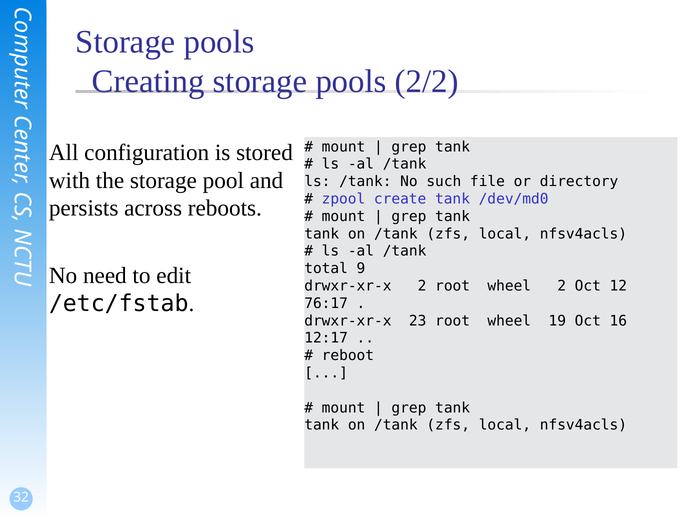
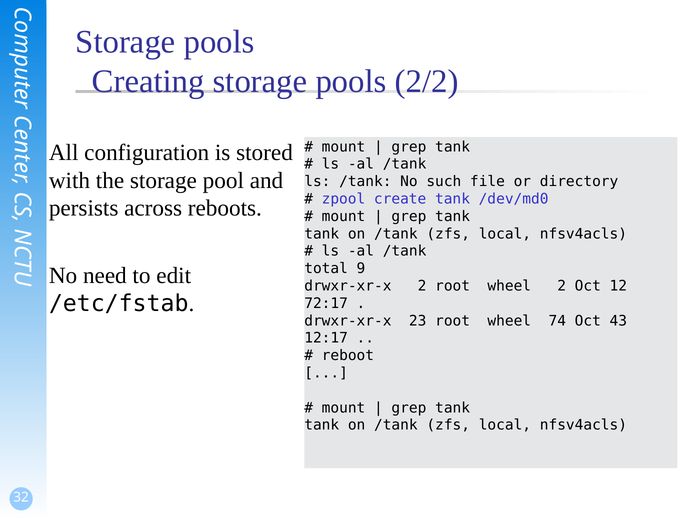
76:17: 76:17 -> 72:17 (326, 303)
19: 19 -> 74 (557, 321)
16: 16 -> 43 (618, 321)
